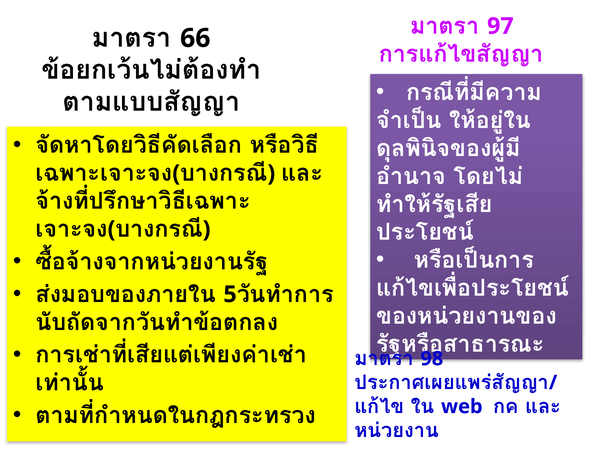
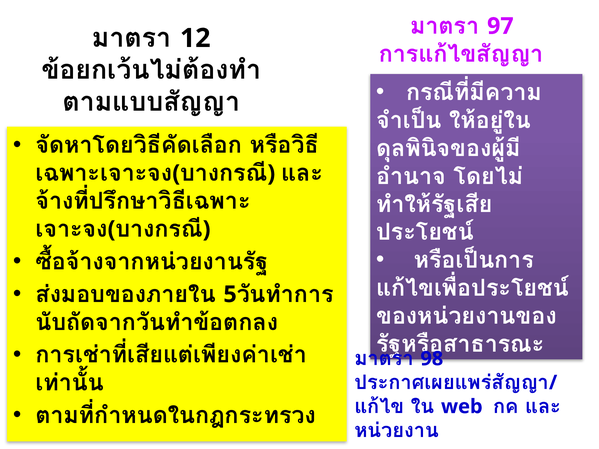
66: 66 -> 12 (195, 38)
